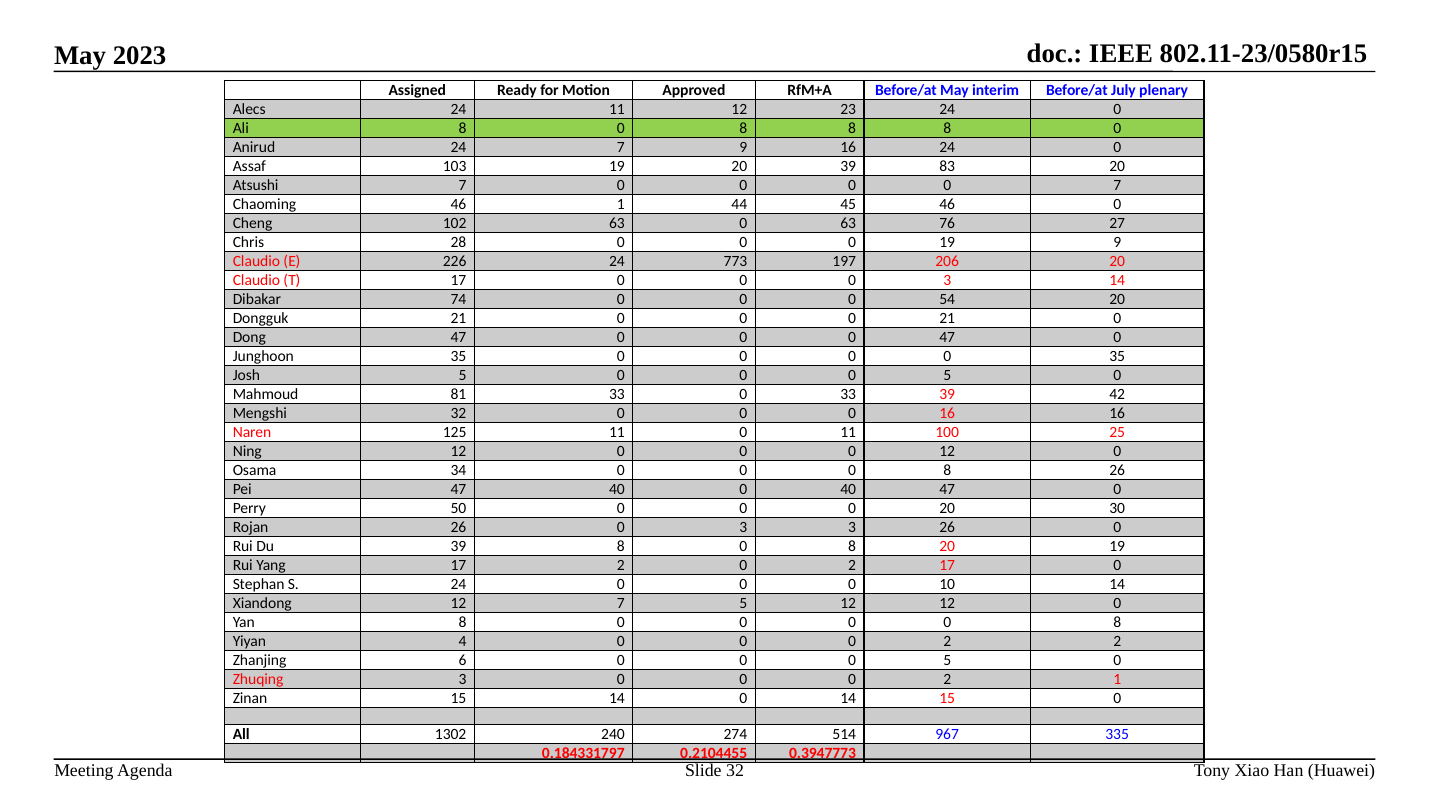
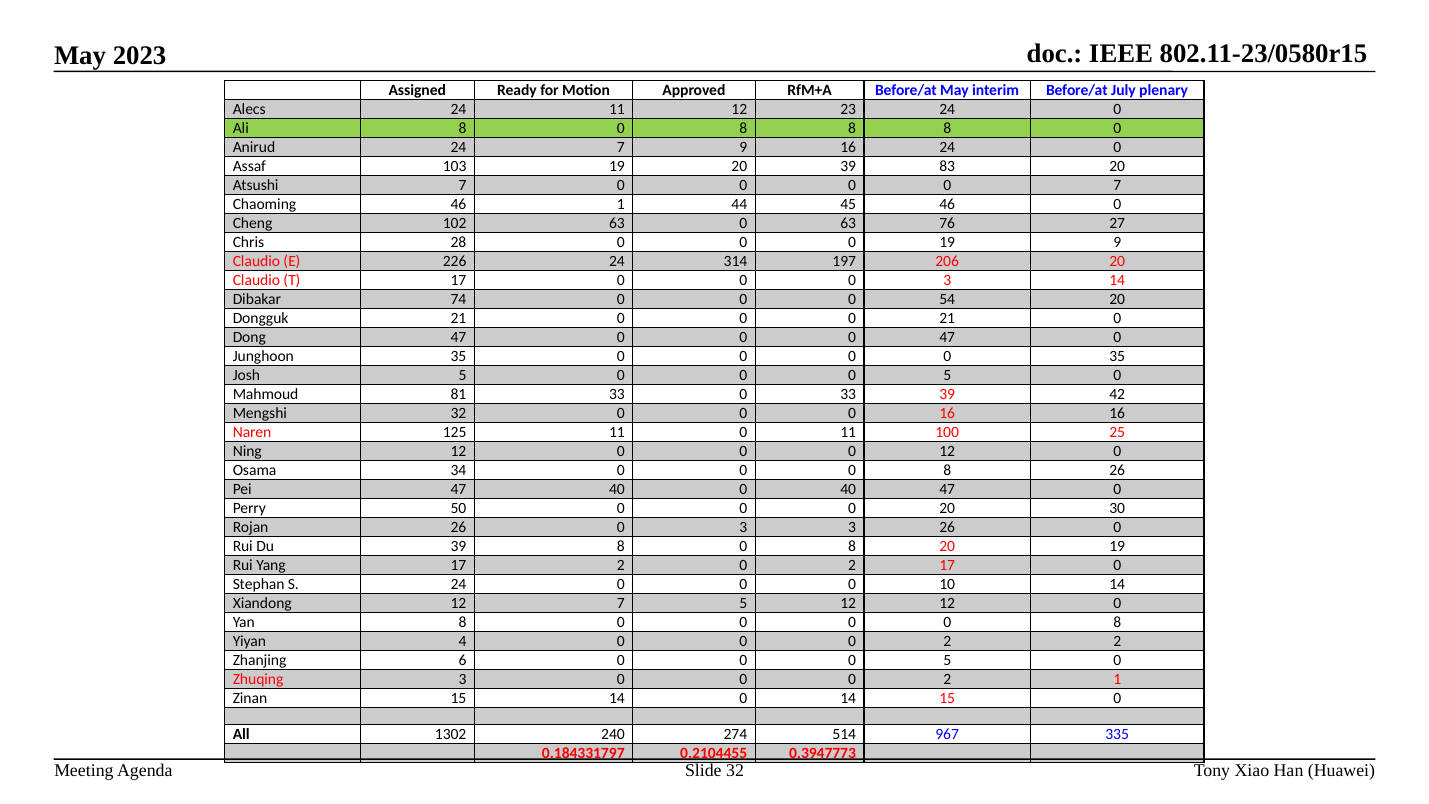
773: 773 -> 314 (735, 261)
